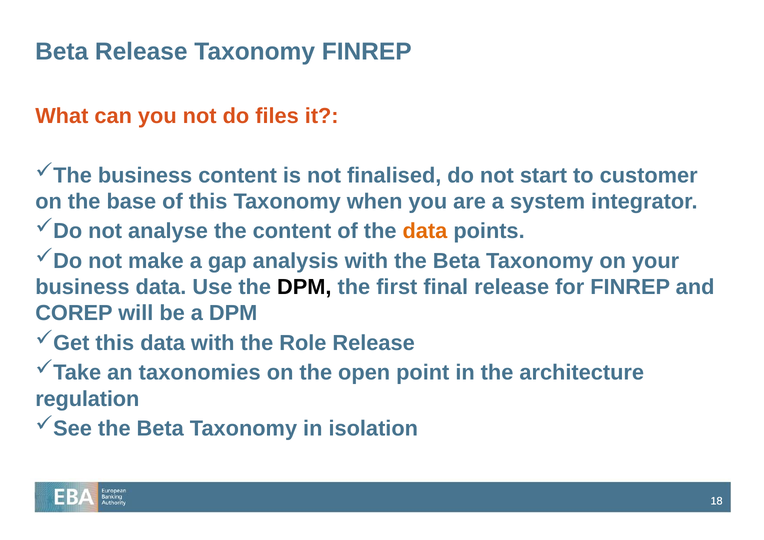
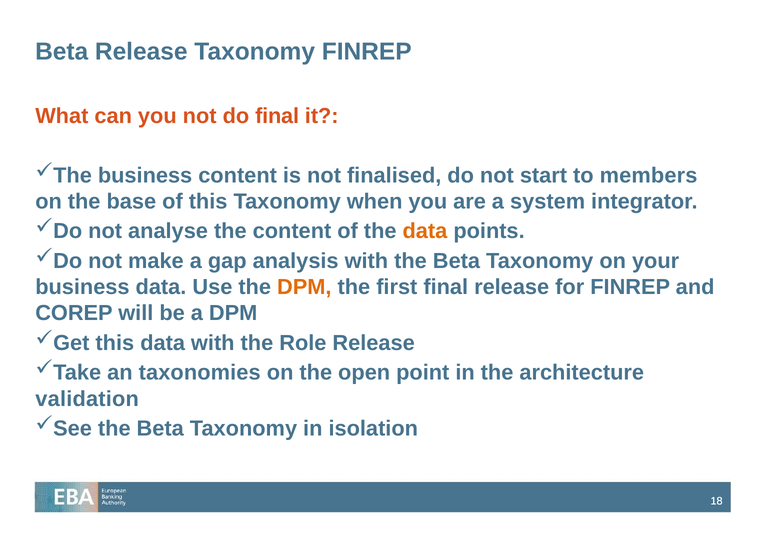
do files: files -> final (277, 116)
customer: customer -> members (649, 176)
DPM colour: black -> orange (304, 287)
regulation: regulation -> validation (87, 399)
